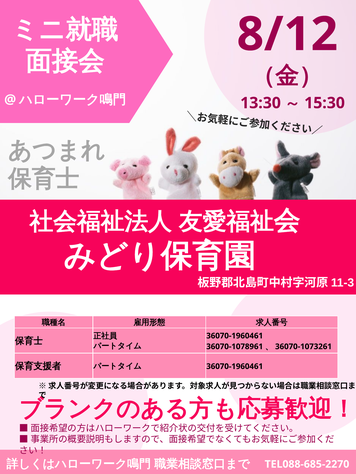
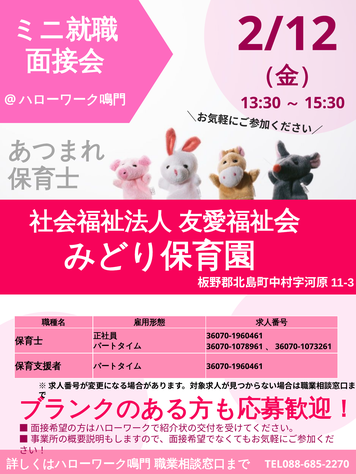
8/12: 8/12 -> 2/12 (287, 34)
